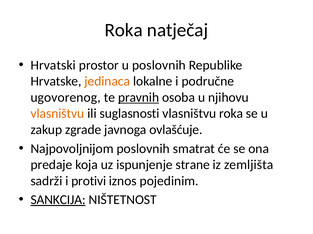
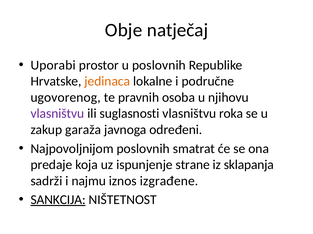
Roka: Roka -> Obje (124, 30)
Hrvatski: Hrvatski -> Uporabi (53, 65)
pravnih underline: present -> none (139, 98)
vlasništvu colour: orange -> purple (57, 114)
zgrade: zgrade -> garaža (83, 130)
ovlašćuje: ovlašćuje -> određeni (176, 130)
zemljišta: zemljišta -> sklapanja (249, 165)
protivi: protivi -> najmu (89, 181)
pojedinim: pojedinim -> izgrađene (169, 181)
